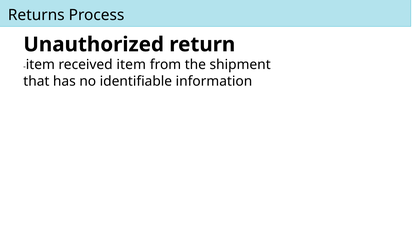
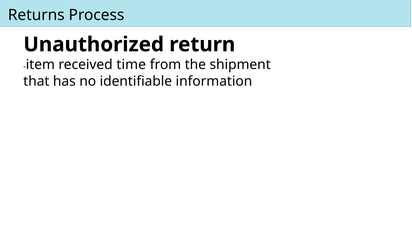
received item: item -> time (131, 65)
